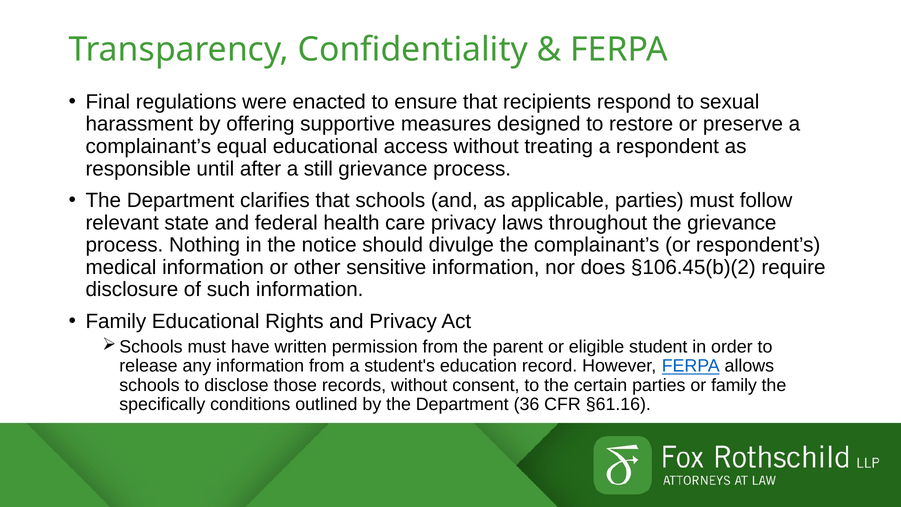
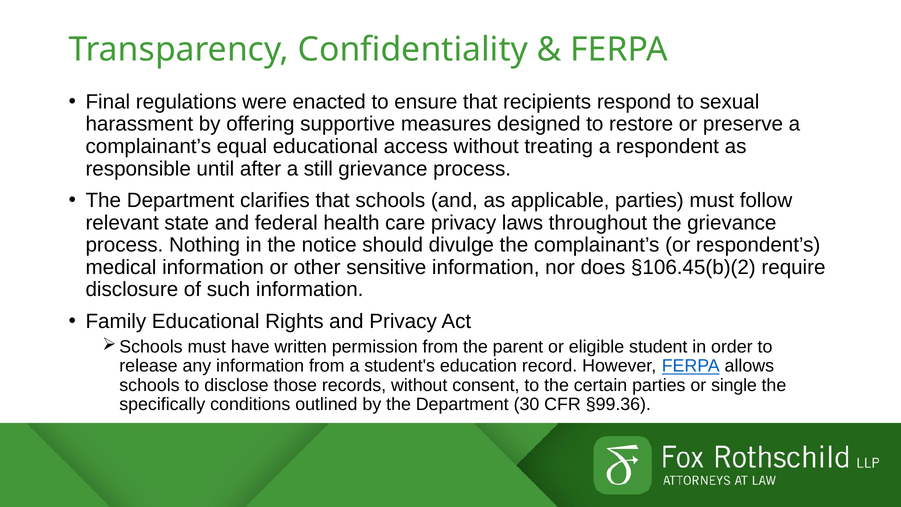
or family: family -> single (734, 385)
36: 36 -> 30 (526, 404)
§61.16: §61.16 -> §99.36 (618, 404)
